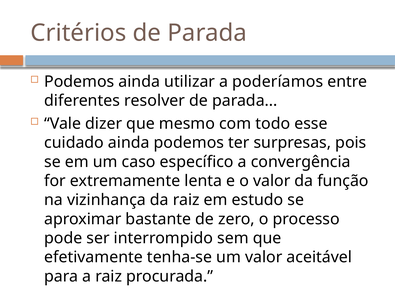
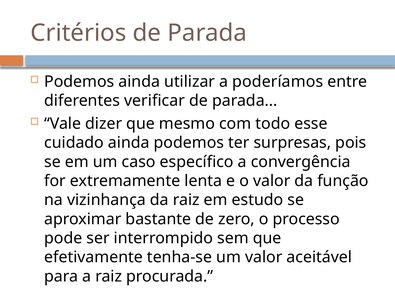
resolver: resolver -> verificar (155, 101)
